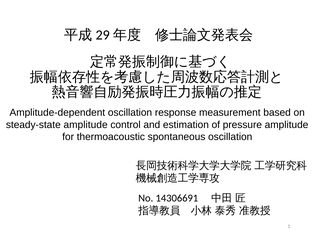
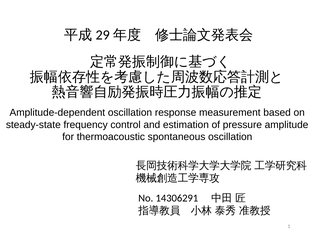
steady-state amplitude: amplitude -> frequency (86, 124)
14306691: 14306691 -> 14306291 (177, 198)
